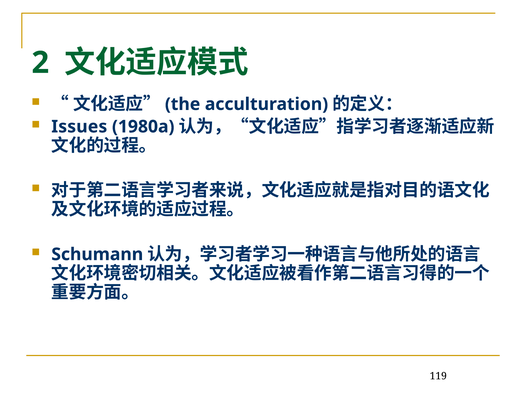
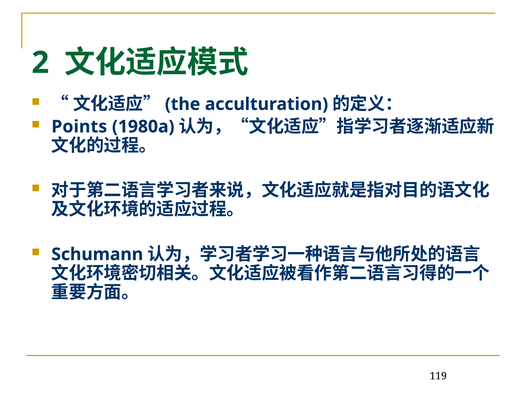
Issues: Issues -> Points (79, 126)
